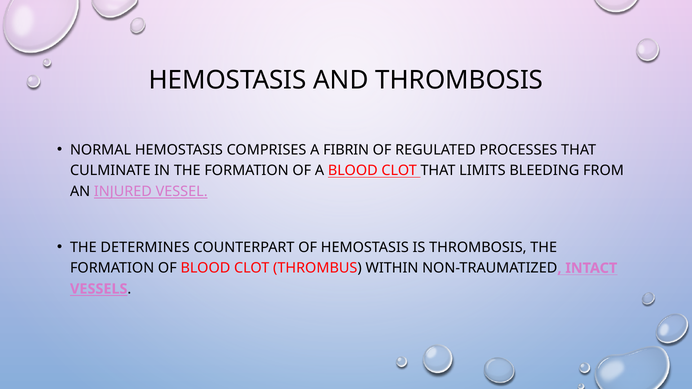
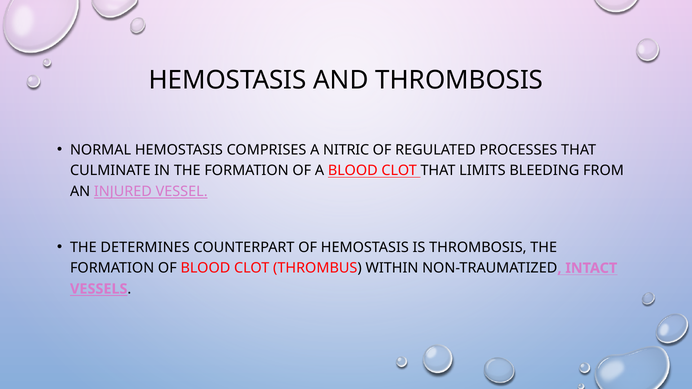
FIBRIN: FIBRIN -> NITRIC (346, 150)
